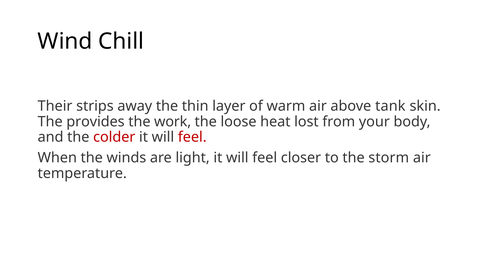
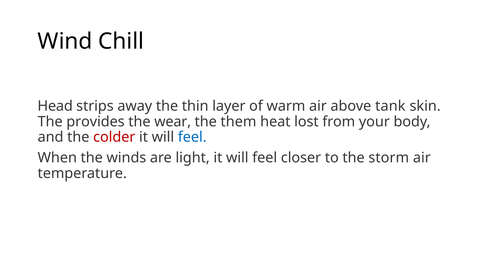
Their: Their -> Head (55, 106)
work: work -> wear (173, 122)
loose: loose -> them (238, 122)
feel colour: red -> blue (192, 137)
